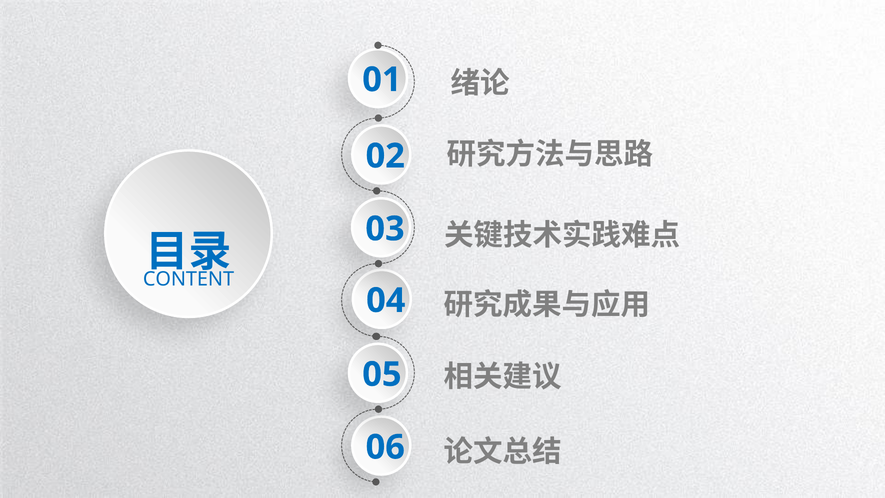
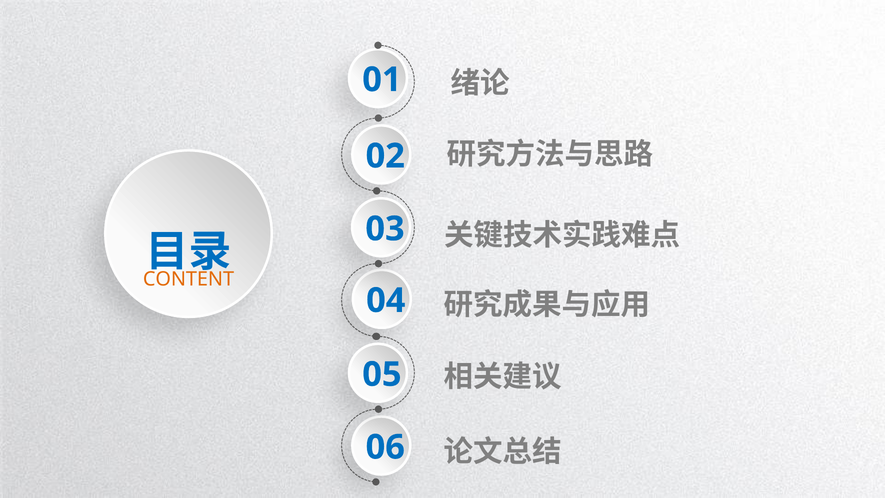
CONTENT colour: blue -> orange (189, 279)
